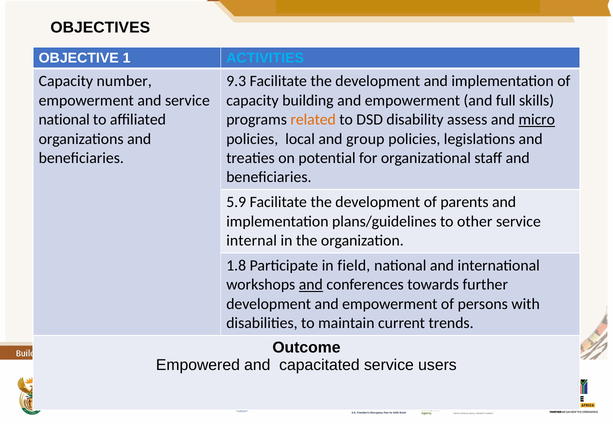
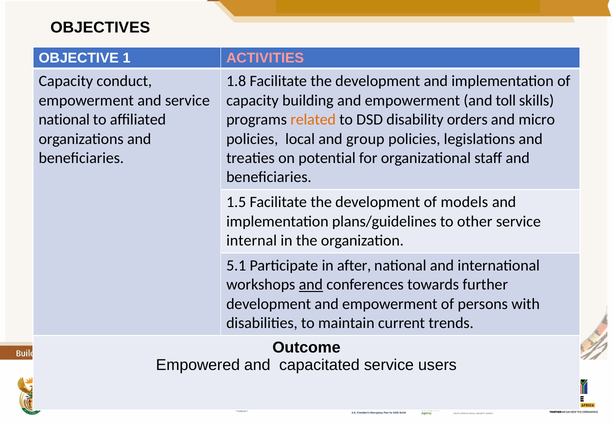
ACTIVITIES colour: light blue -> pink (265, 58)
number: number -> conduct (124, 81)
9.3: 9.3 -> 1.8 (236, 81)
full: full -> toll (506, 100)
assess: assess -> orders (467, 120)
micro underline: present -> none (537, 120)
5.9: 5.9 -> 1.5 (236, 202)
parents: parents -> models (464, 202)
1.8: 1.8 -> 5.1 (236, 266)
field: field -> after (354, 266)
